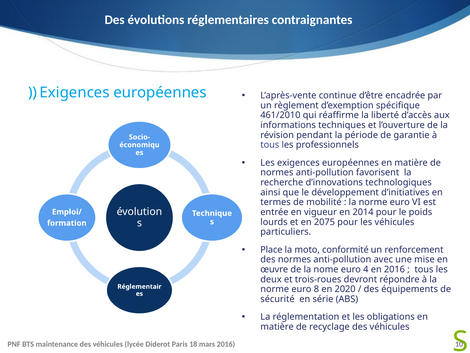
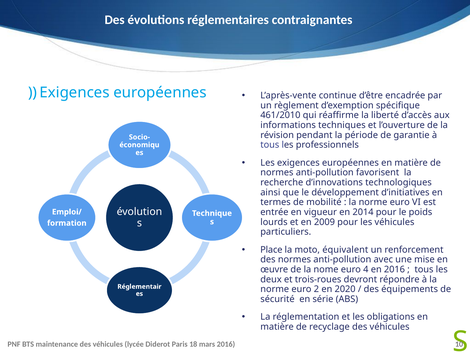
2075: 2075 -> 2009 (324, 222)
conformité: conformité -> équivalent (345, 249)
8: 8 -> 2 (316, 289)
